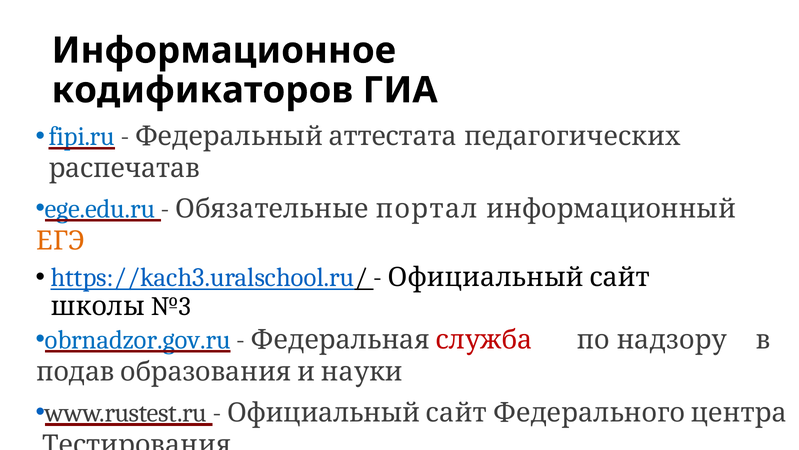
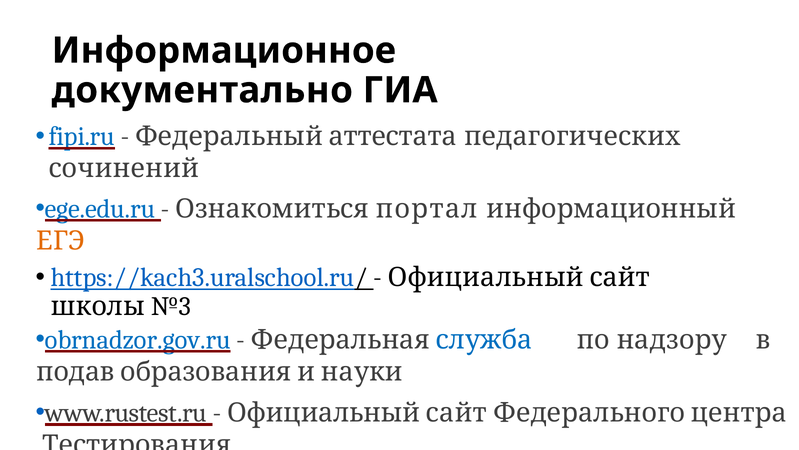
кодификаторов: кодификаторов -> документально (202, 90)
распечатав: распечатав -> сочинений (124, 168)
Обязательные: Обязательные -> Ознакомиться (272, 209)
служба colour: red -> blue (484, 339)
